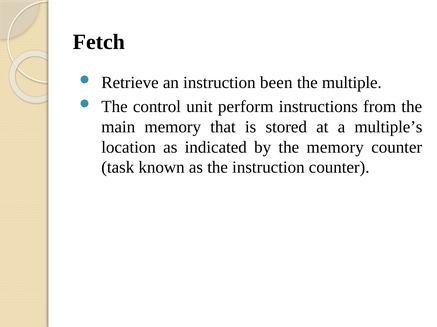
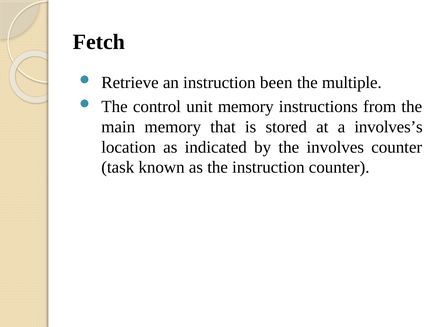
unit perform: perform -> memory (246, 107)
multiple’s: multiple’s -> involves’s (388, 127)
the memory: memory -> involves (335, 147)
